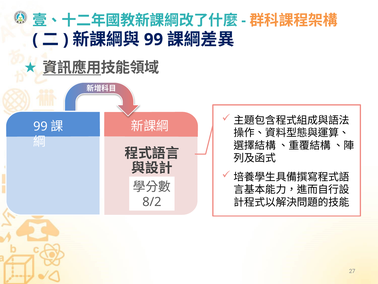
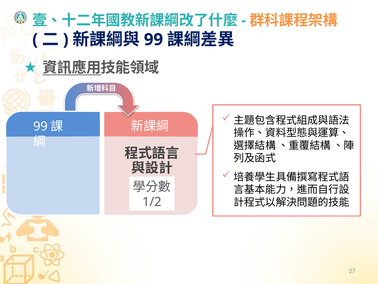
8/2: 8/2 -> 1/2 (152, 202)
